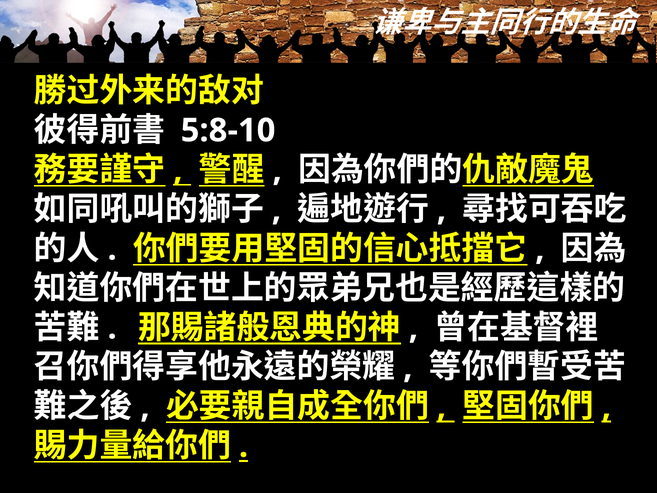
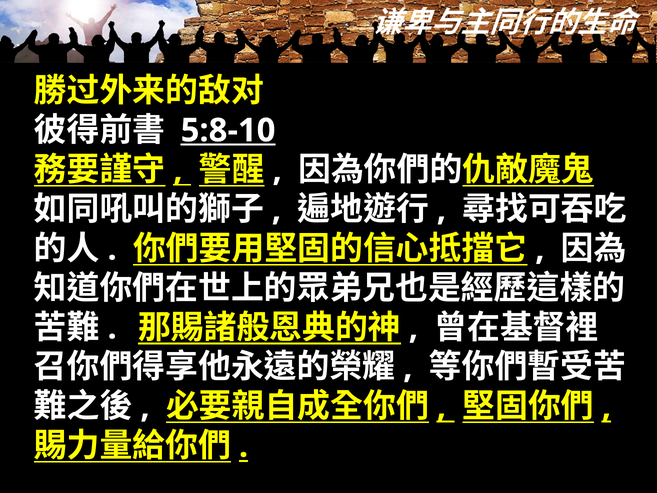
5:8-10 underline: none -> present (228, 130)
